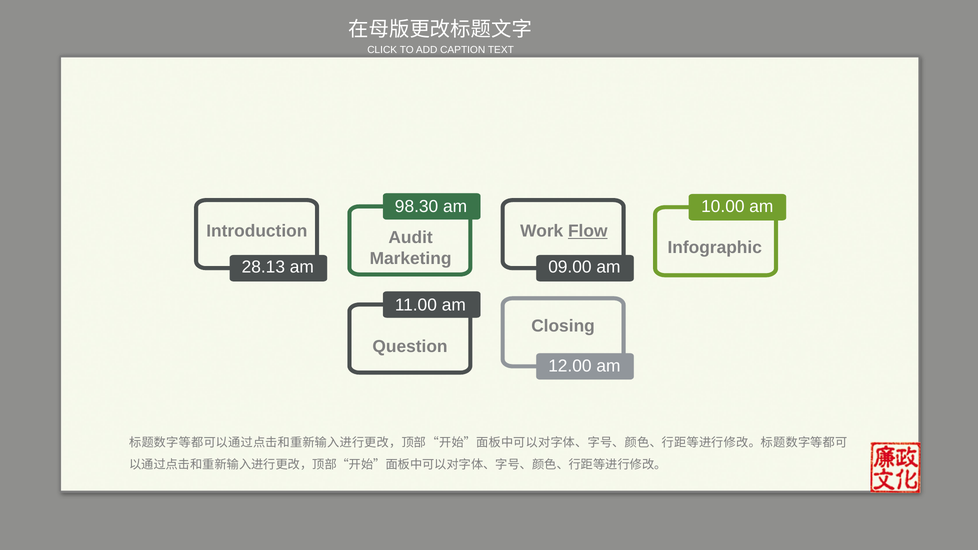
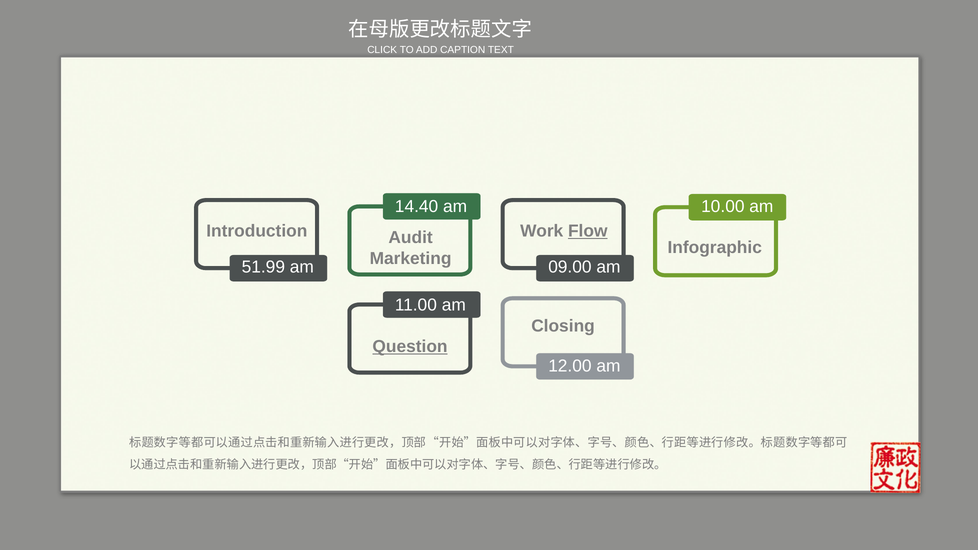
98.30: 98.30 -> 14.40 (417, 207)
28.13: 28.13 -> 51.99 (263, 267)
Question underline: none -> present (410, 347)
